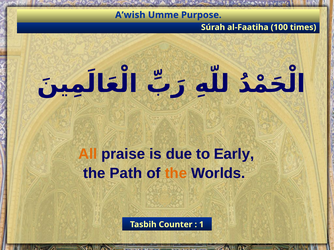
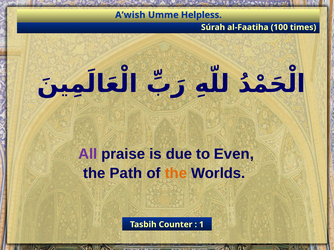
Purpose: Purpose -> Helpless (201, 15)
All colour: orange -> purple (88, 154)
Early: Early -> Even (234, 154)
